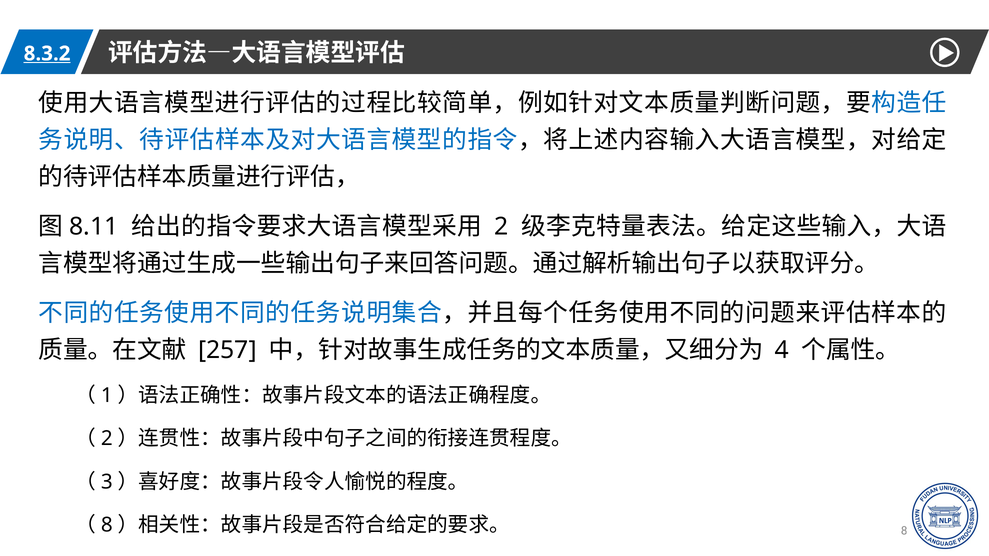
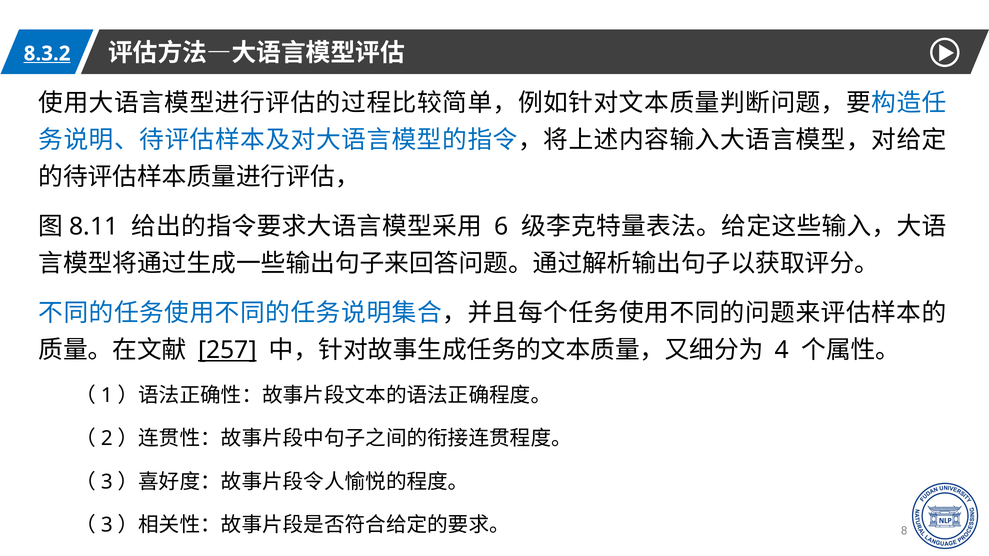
2: 2 -> 6 (501, 227)
257 underline: none -> present (227, 350)
8: 8 -> 3 (107, 525)
